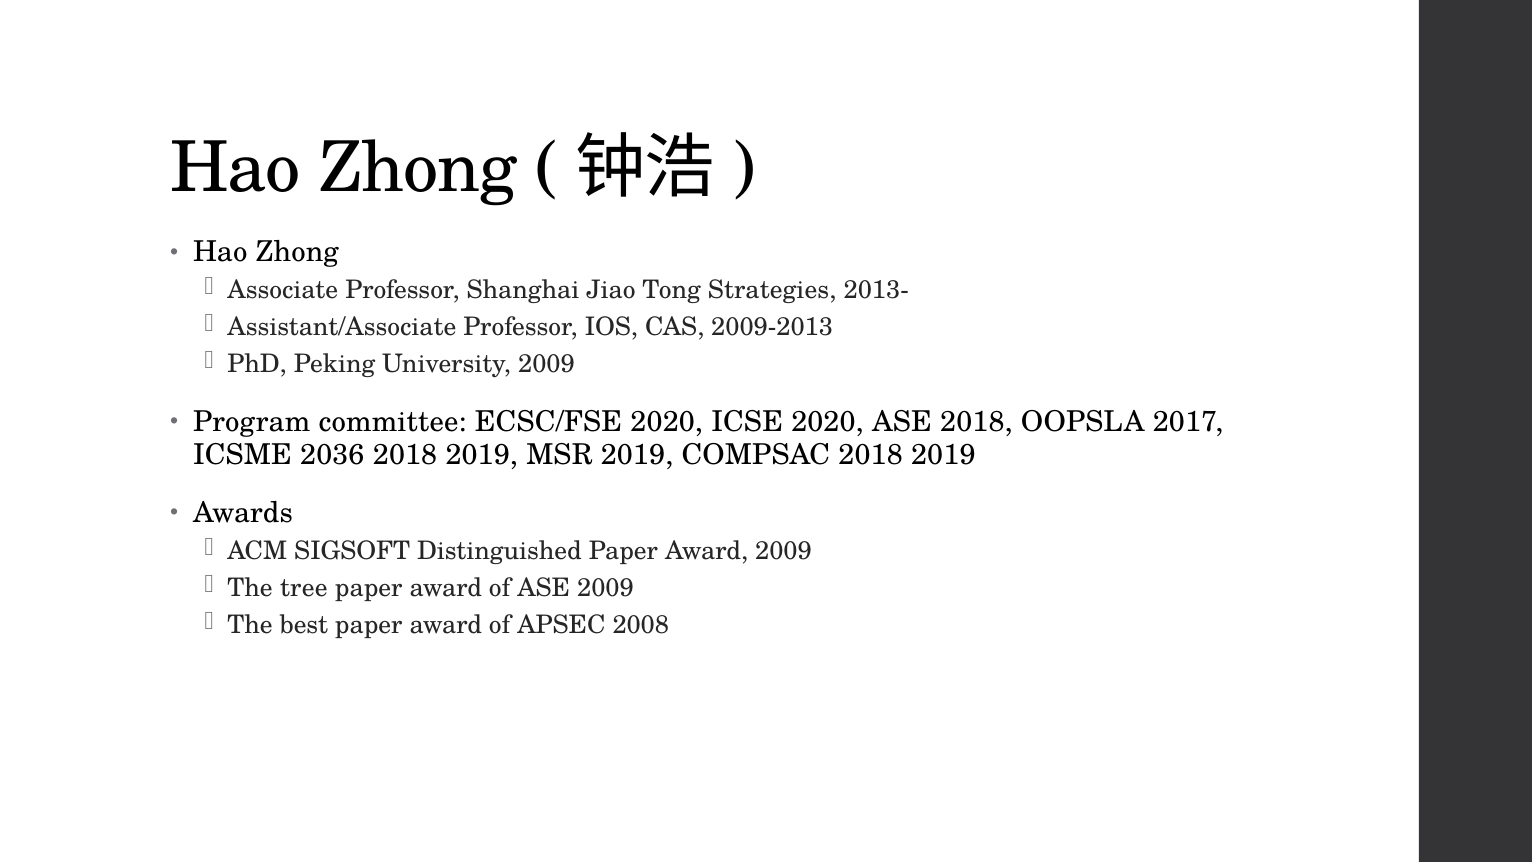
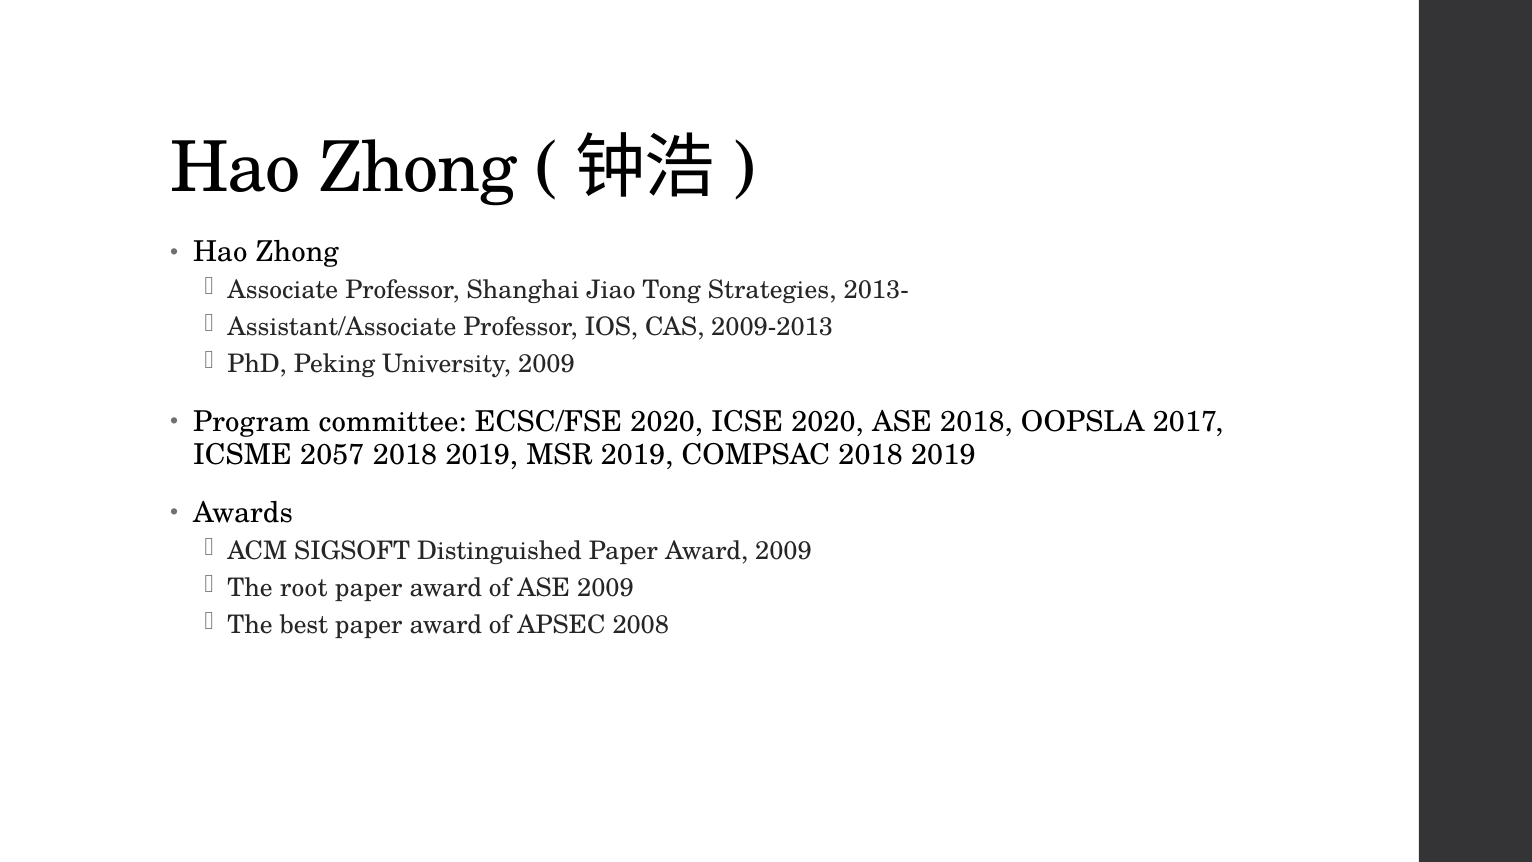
2036: 2036 -> 2057 (332, 455)
tree: tree -> root (304, 588)
